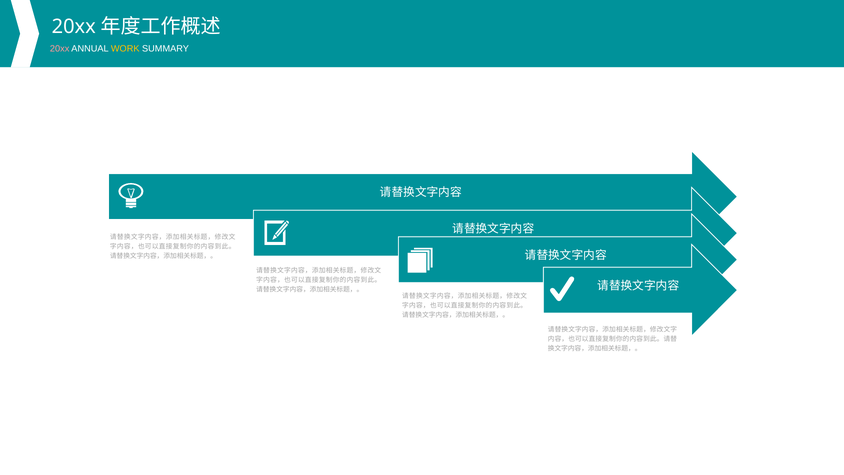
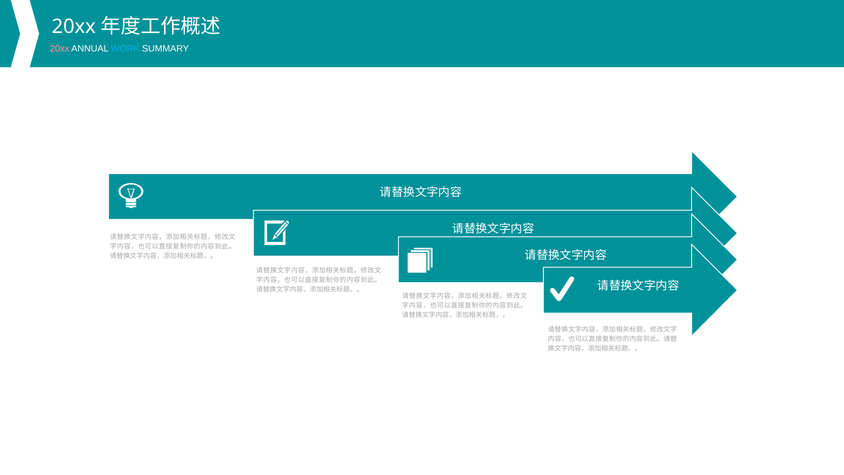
WORK colour: yellow -> light blue (125, 48)
